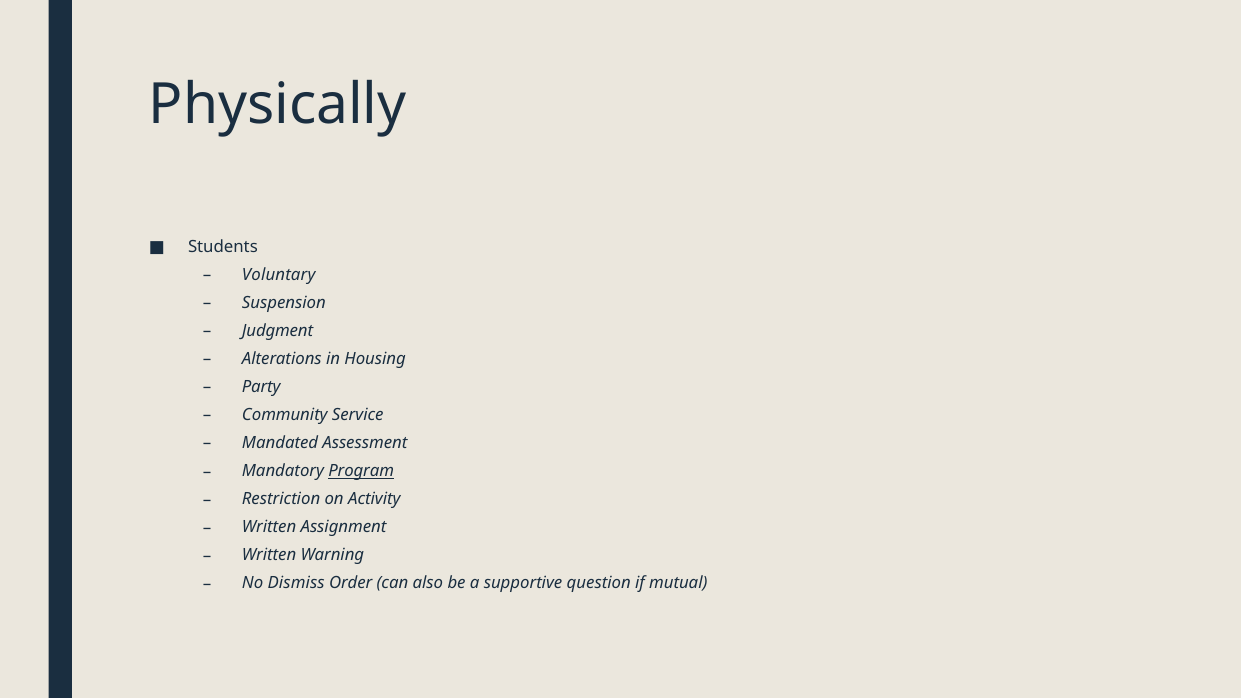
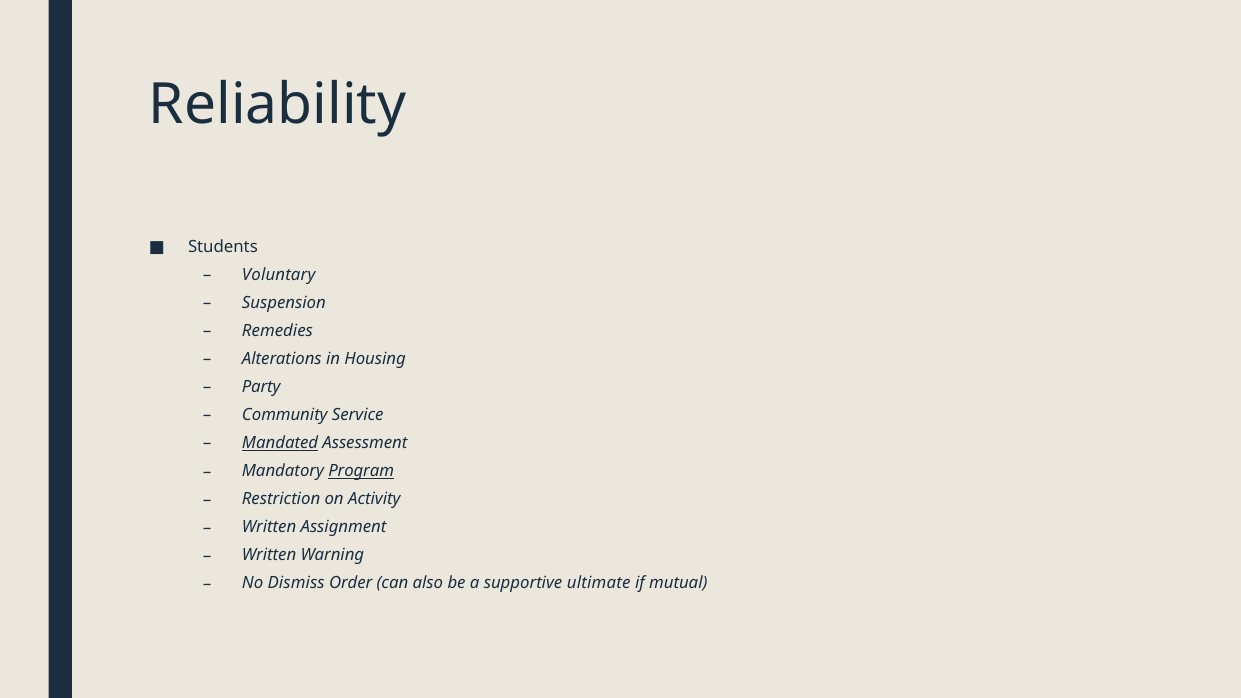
Physically: Physically -> Reliability (278, 104)
Judgment: Judgment -> Remedies (277, 331)
Mandated underline: none -> present (280, 443)
question: question -> ultimate (599, 583)
